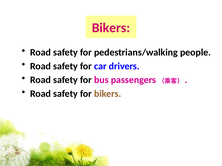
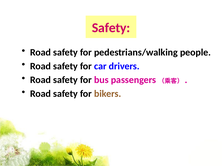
Bikers: Bikers -> Safety (111, 28)
